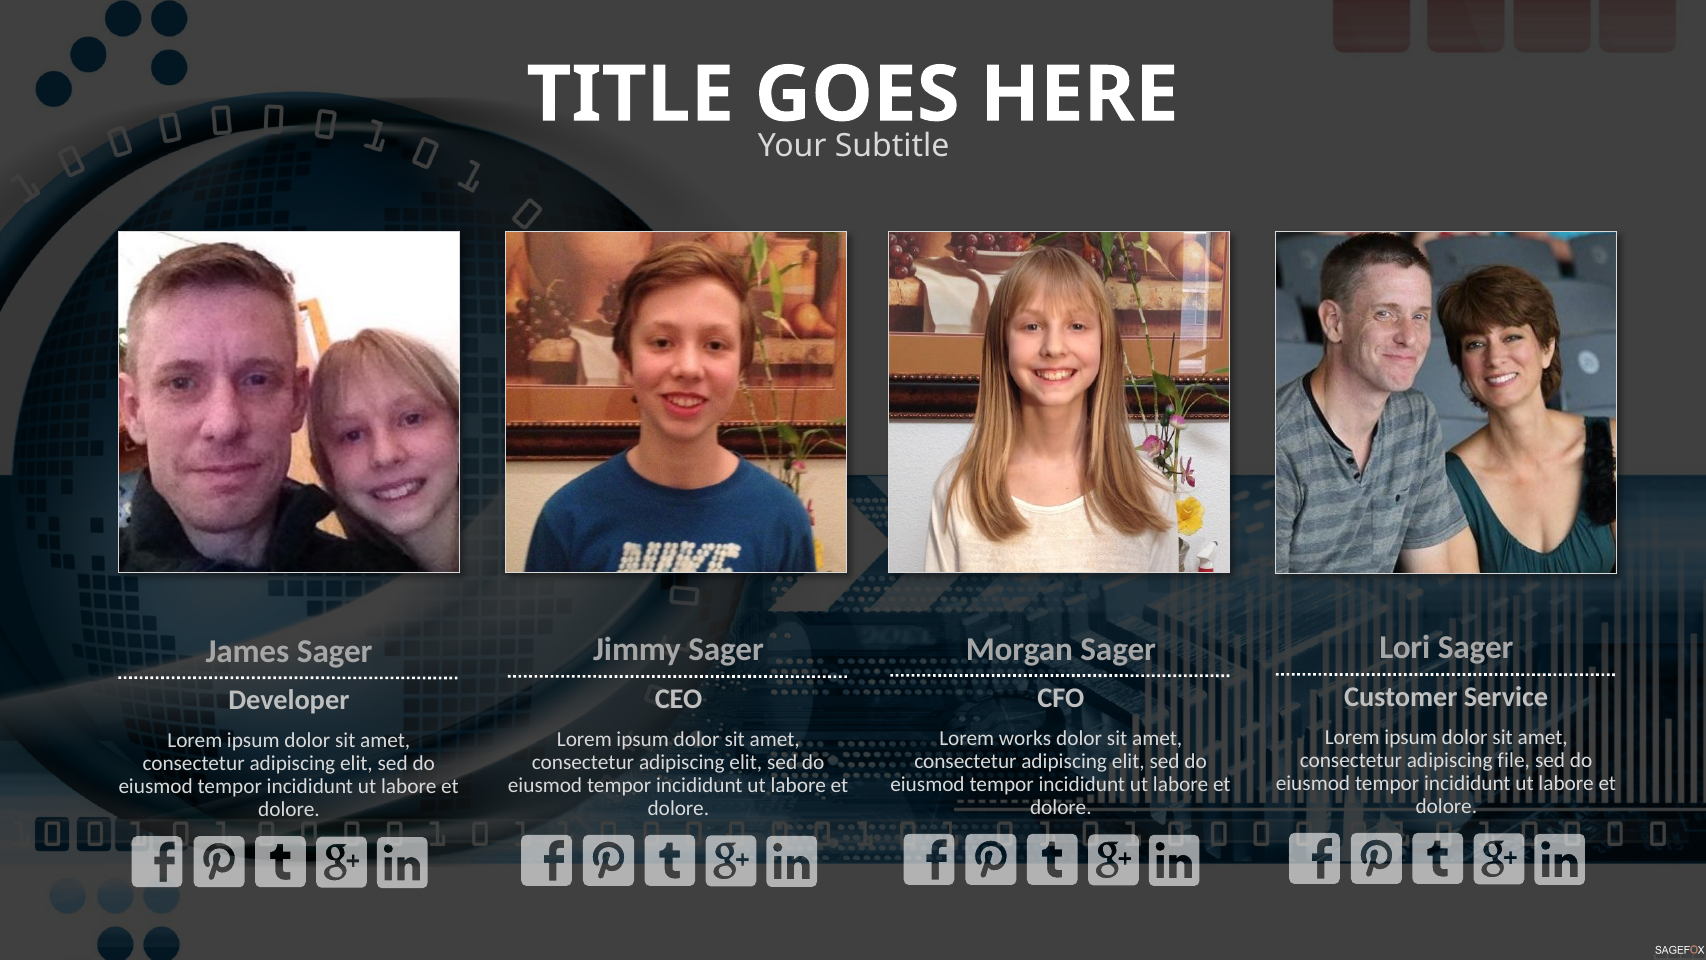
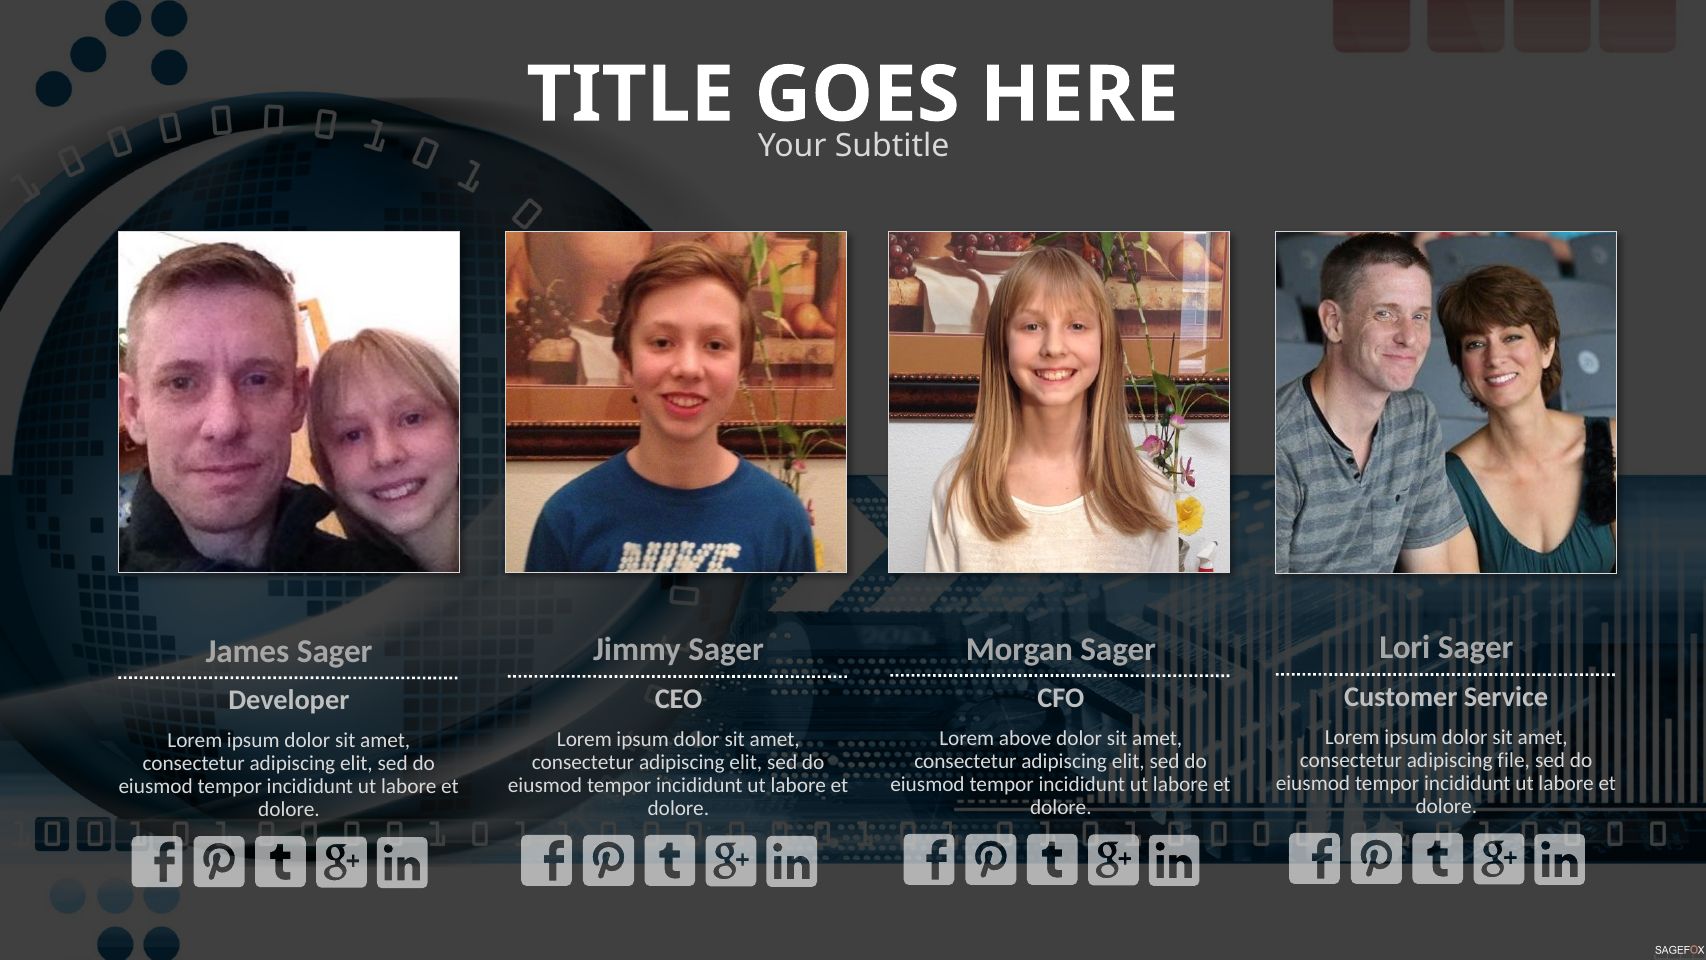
works: works -> above (1025, 738)
